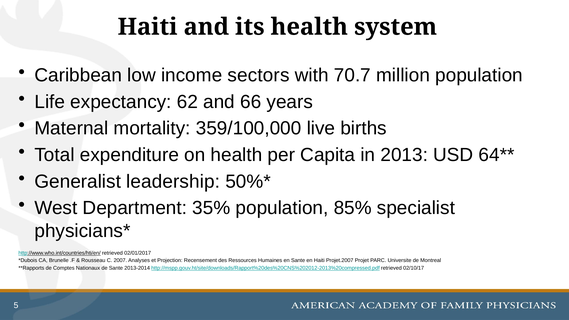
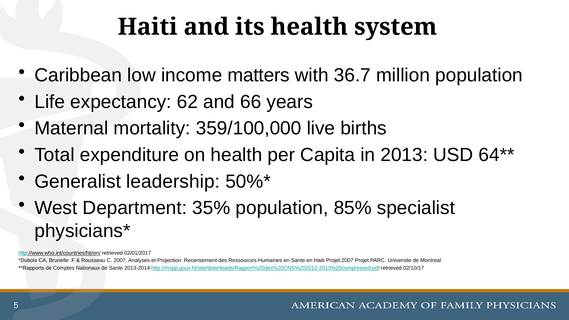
sectors: sectors -> matters (259, 75)
70.7: 70.7 -> 36.7 (352, 75)
